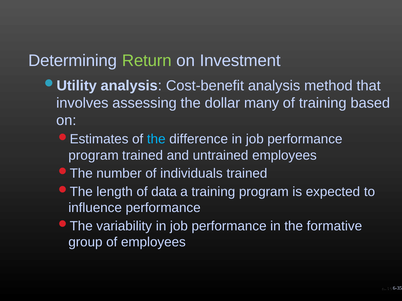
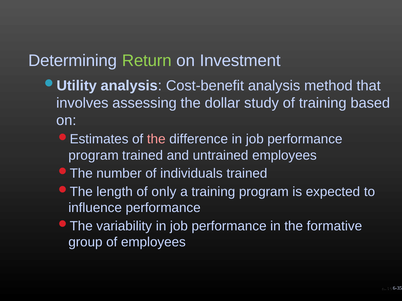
many: many -> study (262, 103)
the colour: light blue -> pink (156, 139)
data: data -> only (164, 192)
